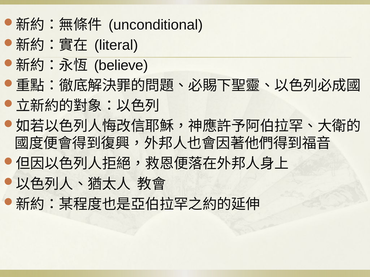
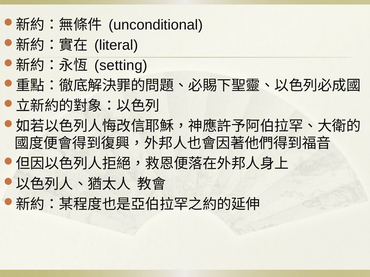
believe: believe -> setting (121, 66)
